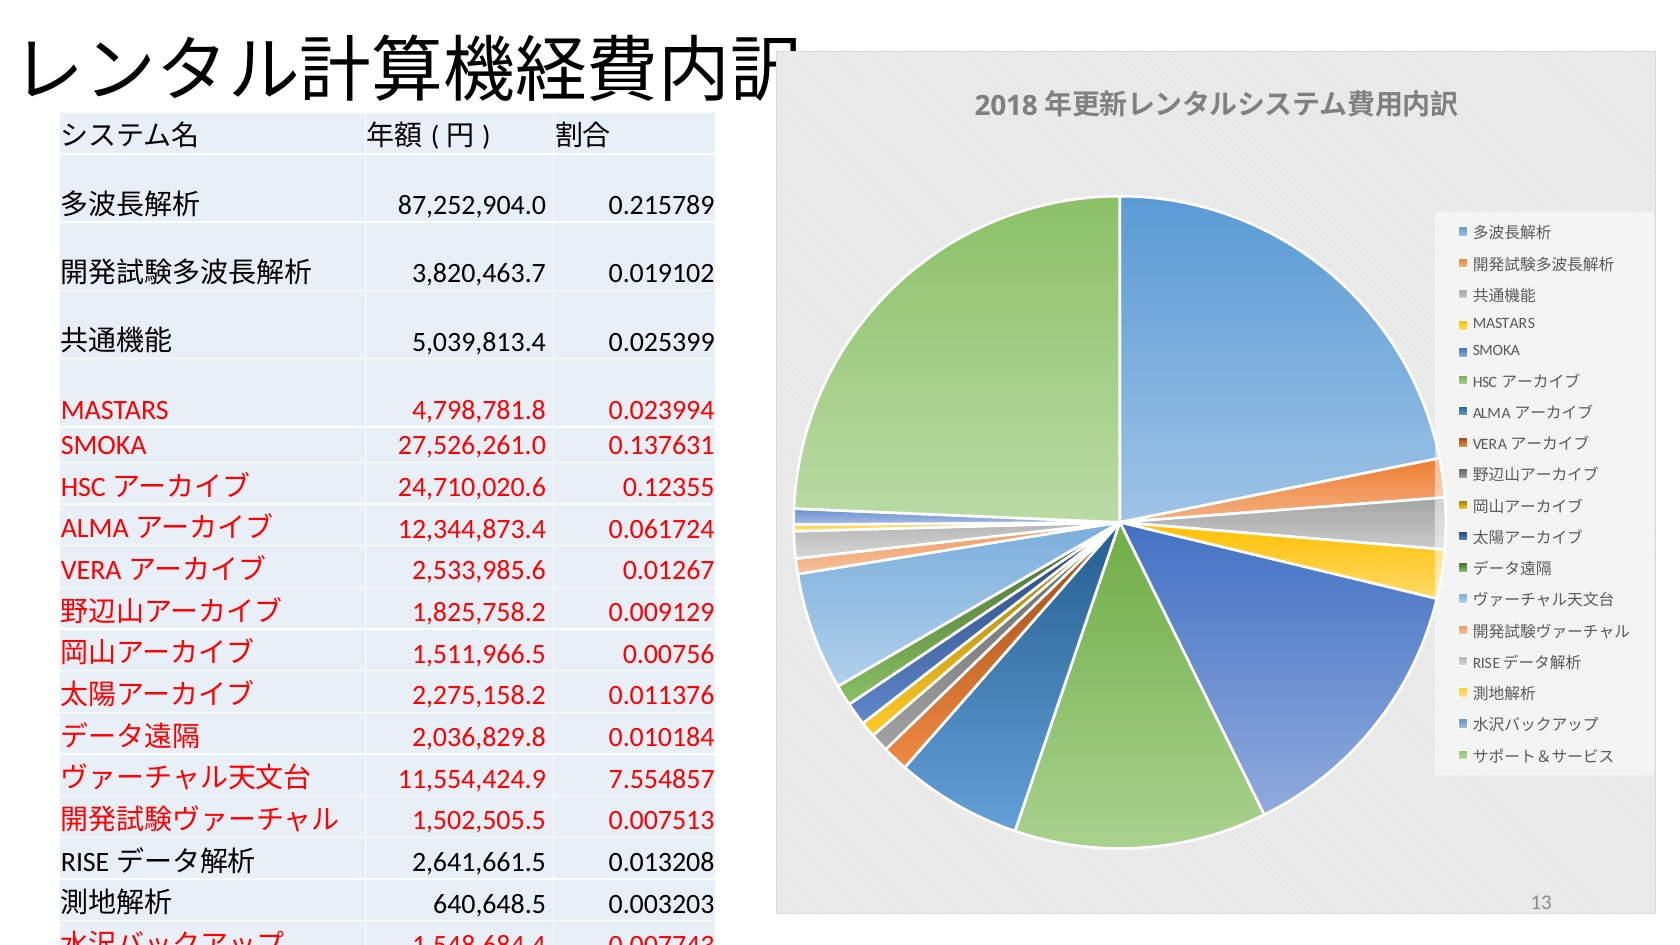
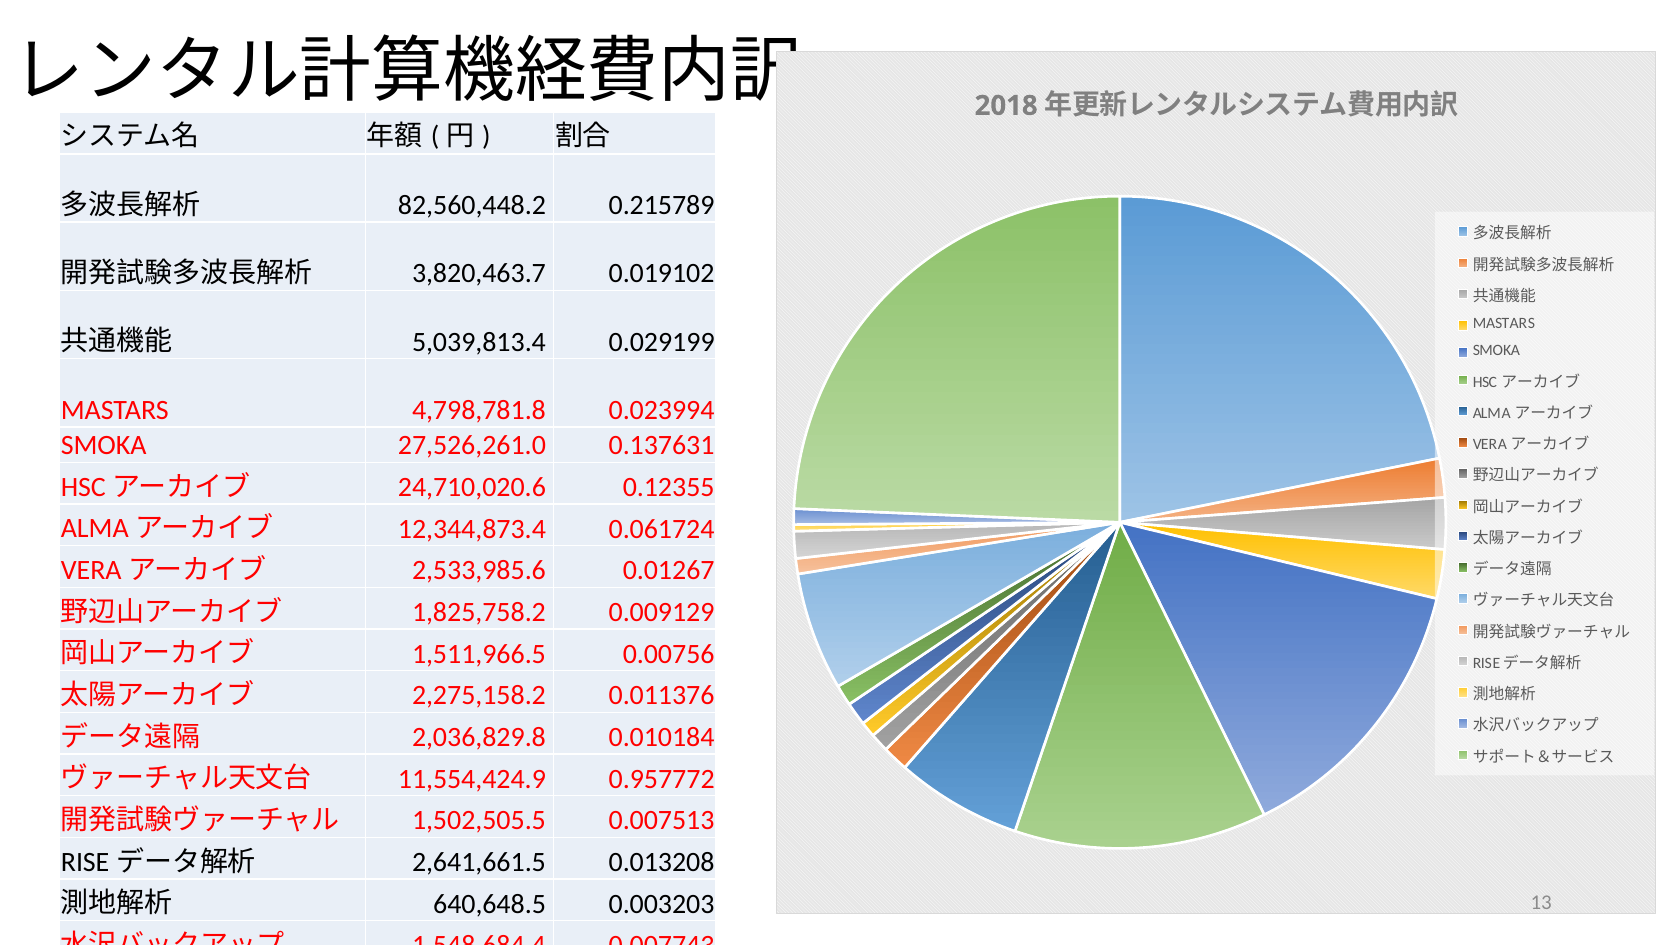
87,252,904.0: 87,252,904.0 -> 82,560,448.2 (472, 205)
0.025399: 0.025399 -> 0.029199 (662, 342)
7.554857: 7.554857 -> 0.957772 (662, 779)
